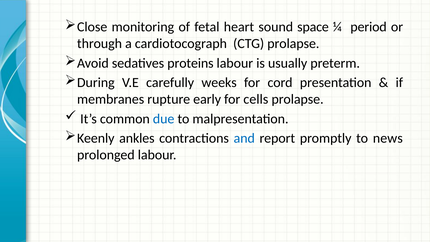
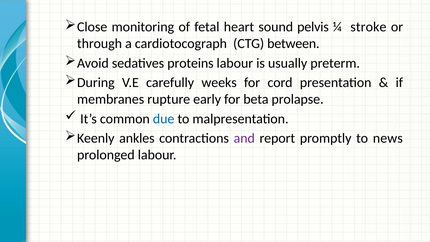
space: space -> pelvis (313, 27)
period: period -> stroke (368, 27)
CTG prolapse: prolapse -> between (293, 44)
cells: cells -> beta (256, 99)
and colour: blue -> purple (244, 138)
